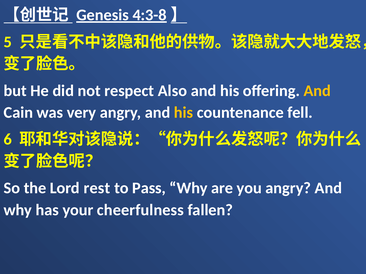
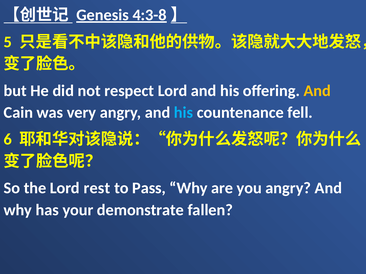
respect Also: Also -> Lord (173, 91)
his colour: yellow -> light blue (184, 113)
cheerfulness: cheerfulness -> demonstrate (140, 210)
